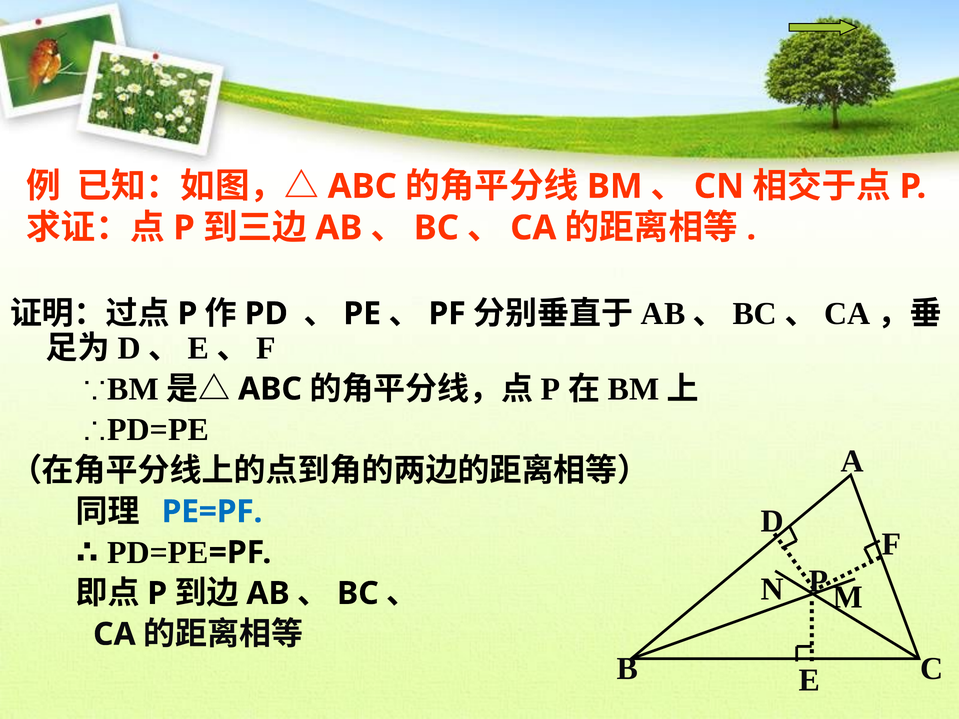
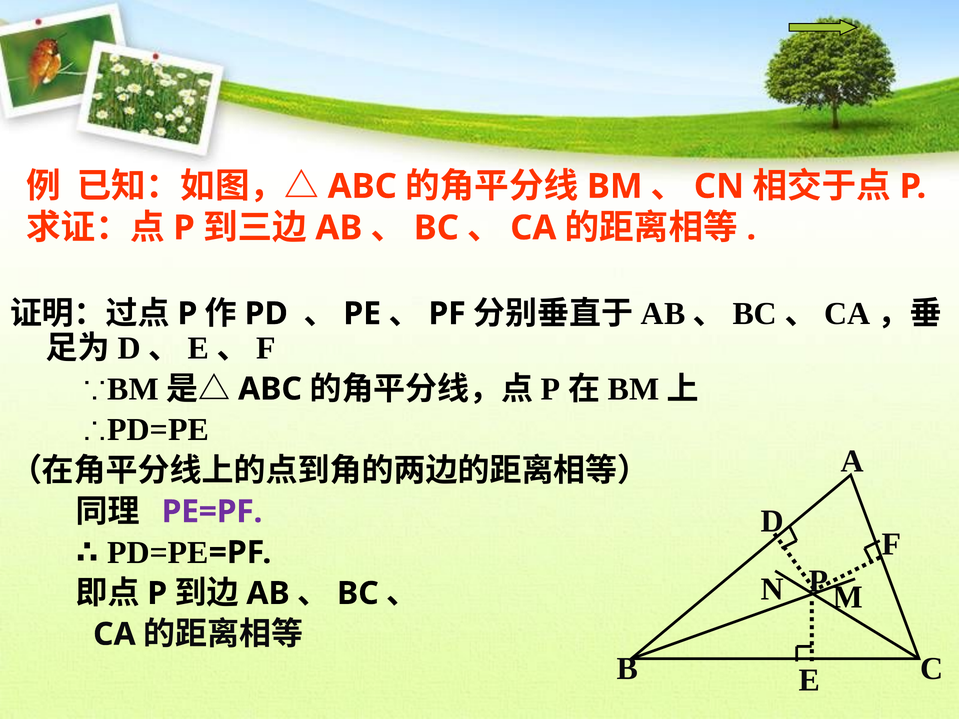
PE=PF colour: blue -> purple (212, 512)
